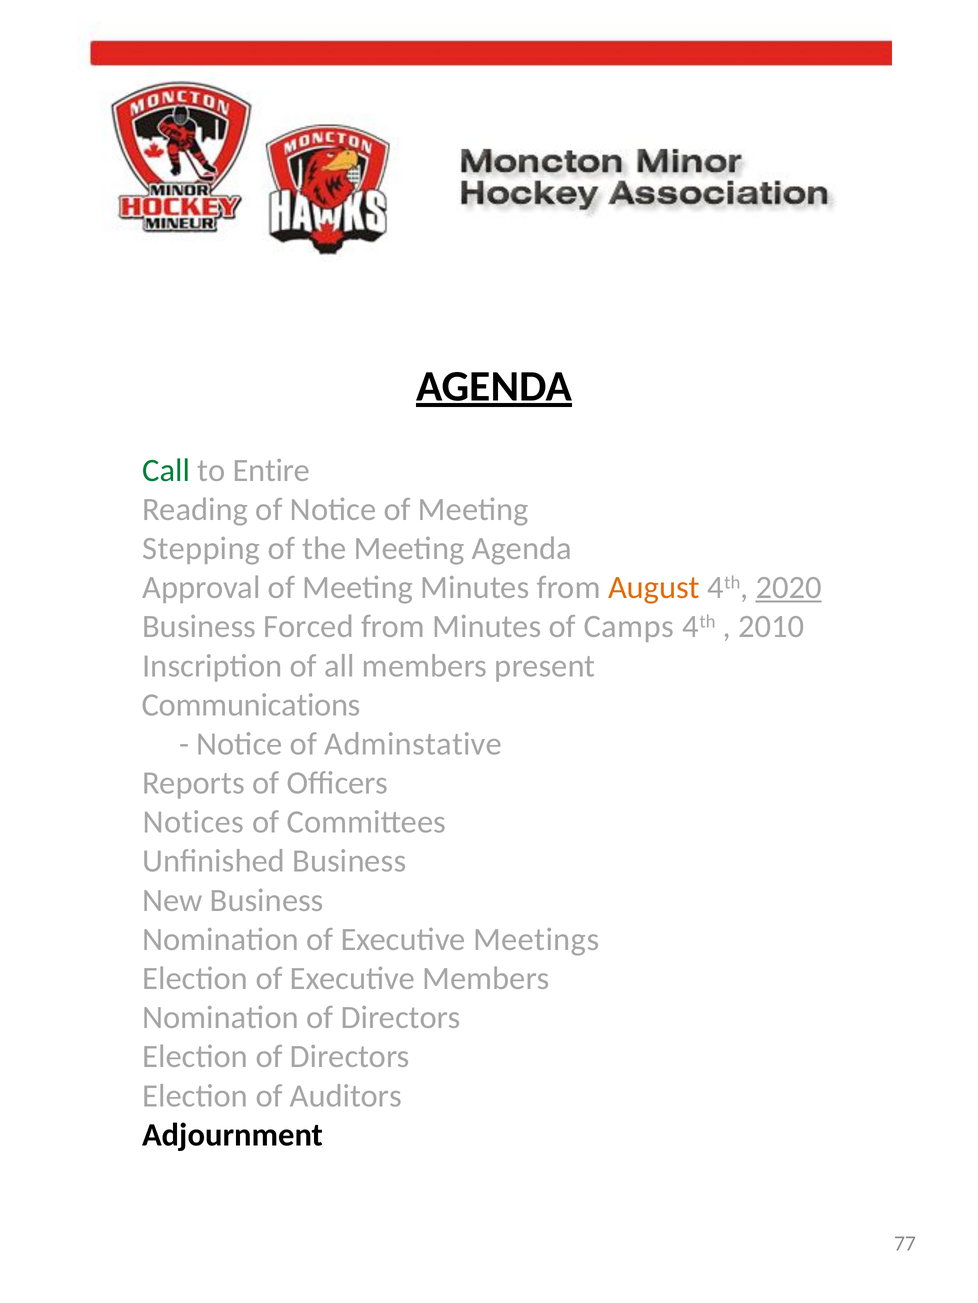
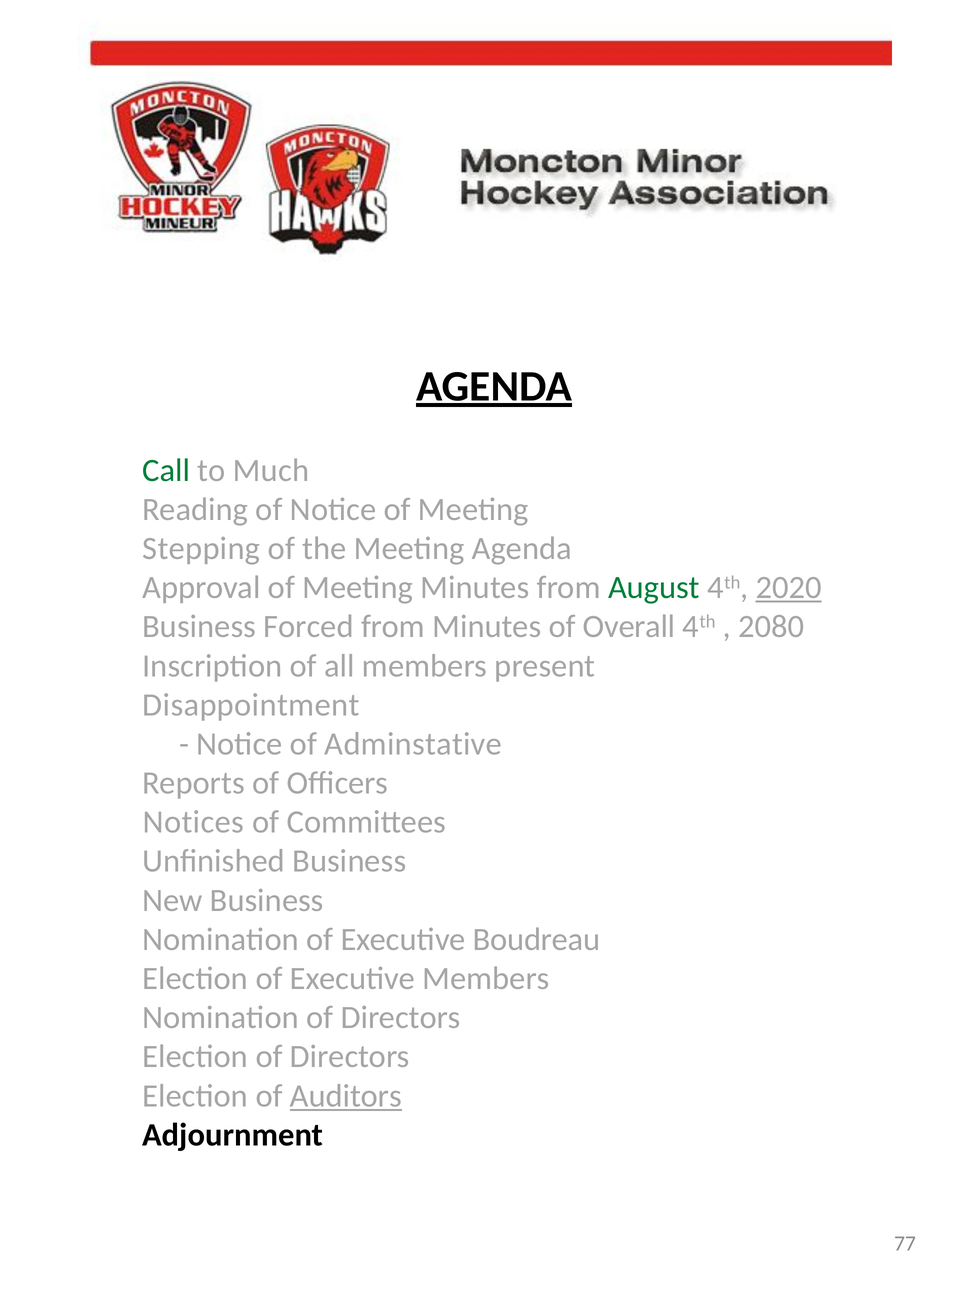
Entire: Entire -> Much (271, 471)
August colour: orange -> green (654, 588)
Camps: Camps -> Overall (629, 627)
2010: 2010 -> 2080 (771, 627)
Communications: Communications -> Disappointment (251, 705)
Meetings: Meetings -> Boudreau (537, 940)
Auditors underline: none -> present (346, 1097)
